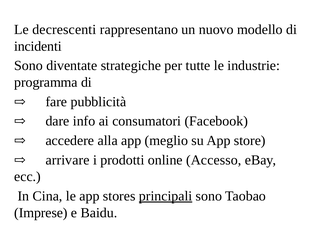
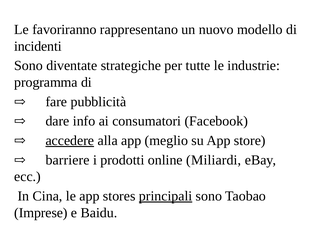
decrescenti: decrescenti -> favoriranno (64, 30)
accedere underline: none -> present (70, 141)
arrivare: arrivare -> barriere (67, 160)
Accesso: Accesso -> Miliardi (214, 160)
